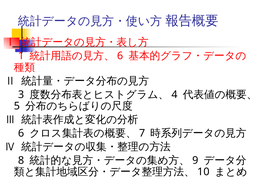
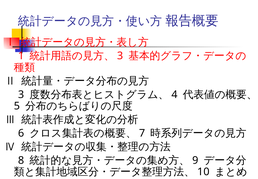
6: 6 -> 3 (120, 56)
